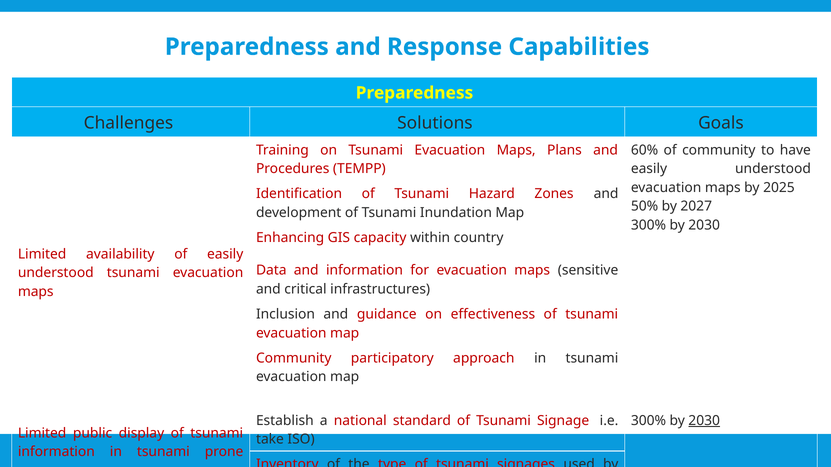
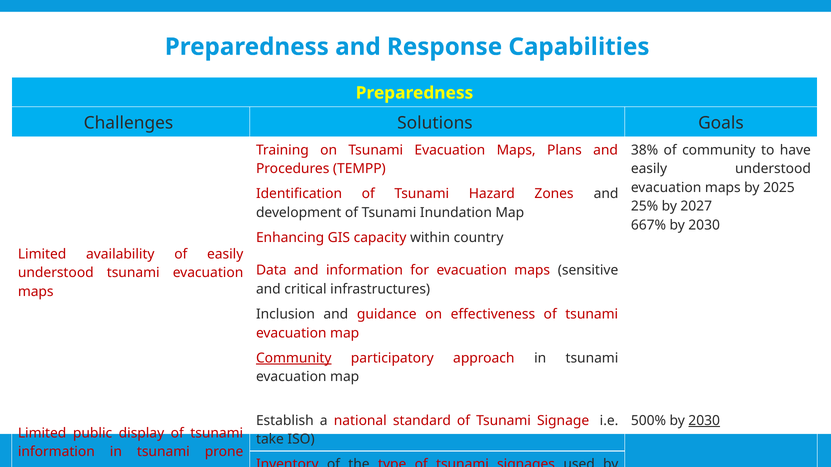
60%: 60% -> 38% (645, 150)
50%: 50% -> 25% (645, 207)
300%: 300% -> 667% (648, 225)
Community underline: none -> present (294, 358)
300%: 300% -> 500% (648, 421)
